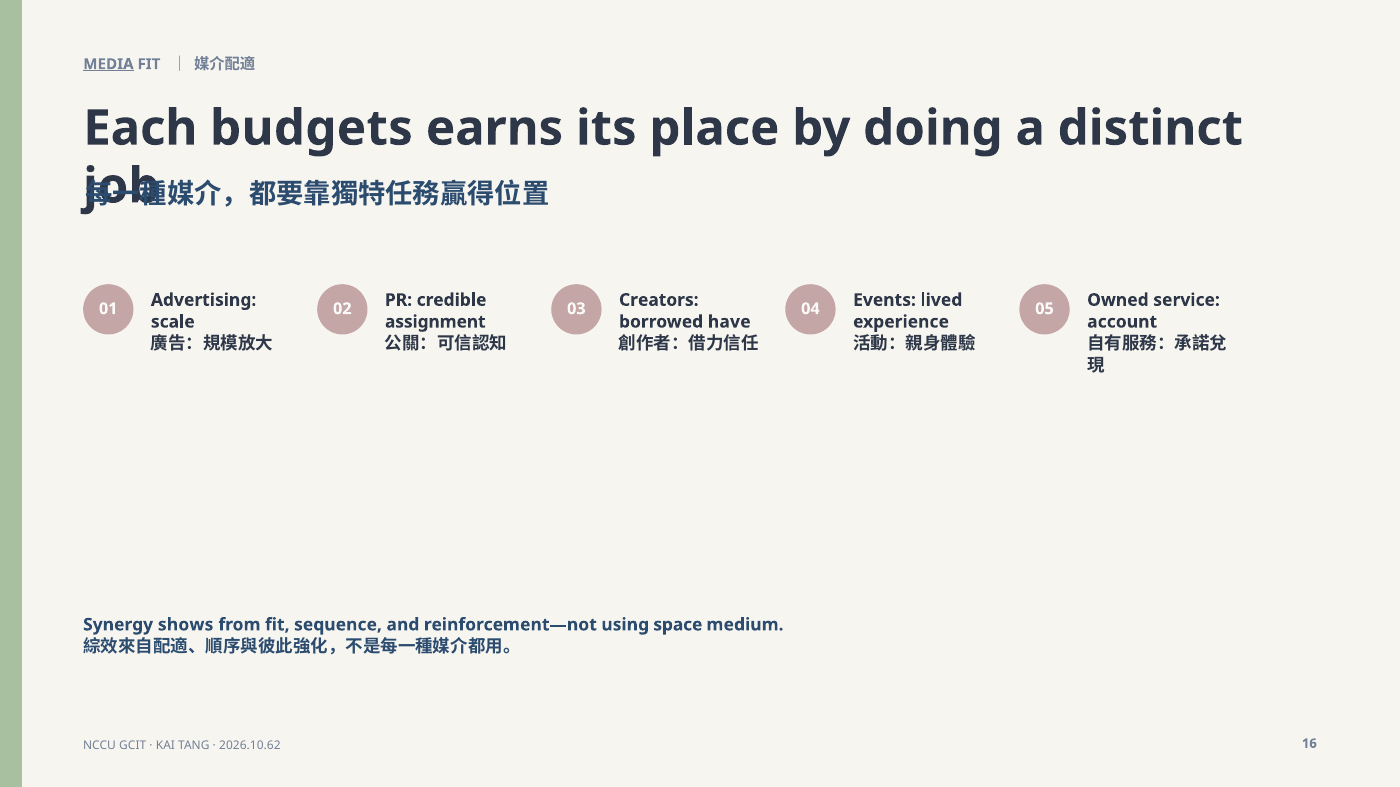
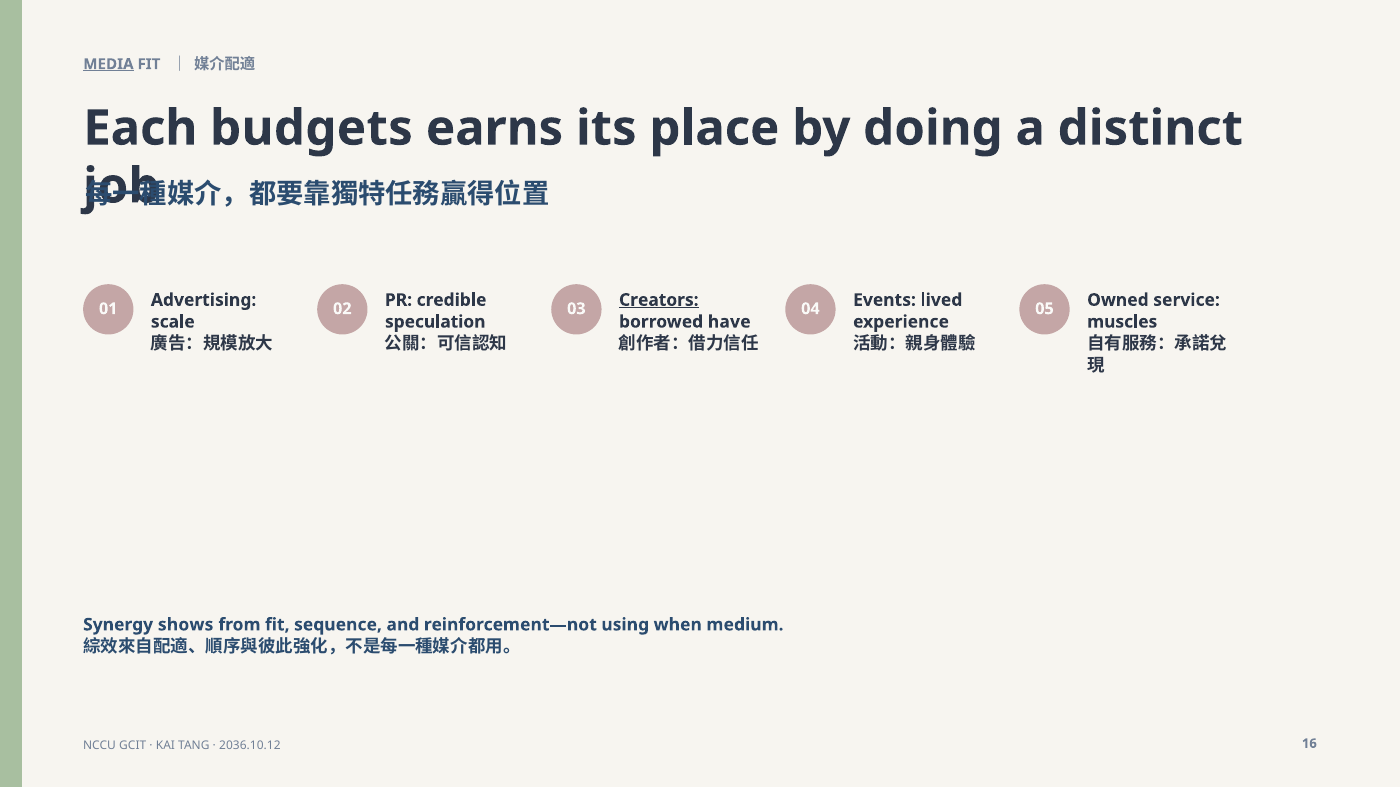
Creators underline: none -> present (659, 300)
assignment: assignment -> speculation (435, 322)
account: account -> muscles (1122, 322)
space: space -> when (678, 625)
2026.10.62: 2026.10.62 -> 2036.10.12 (250, 746)
